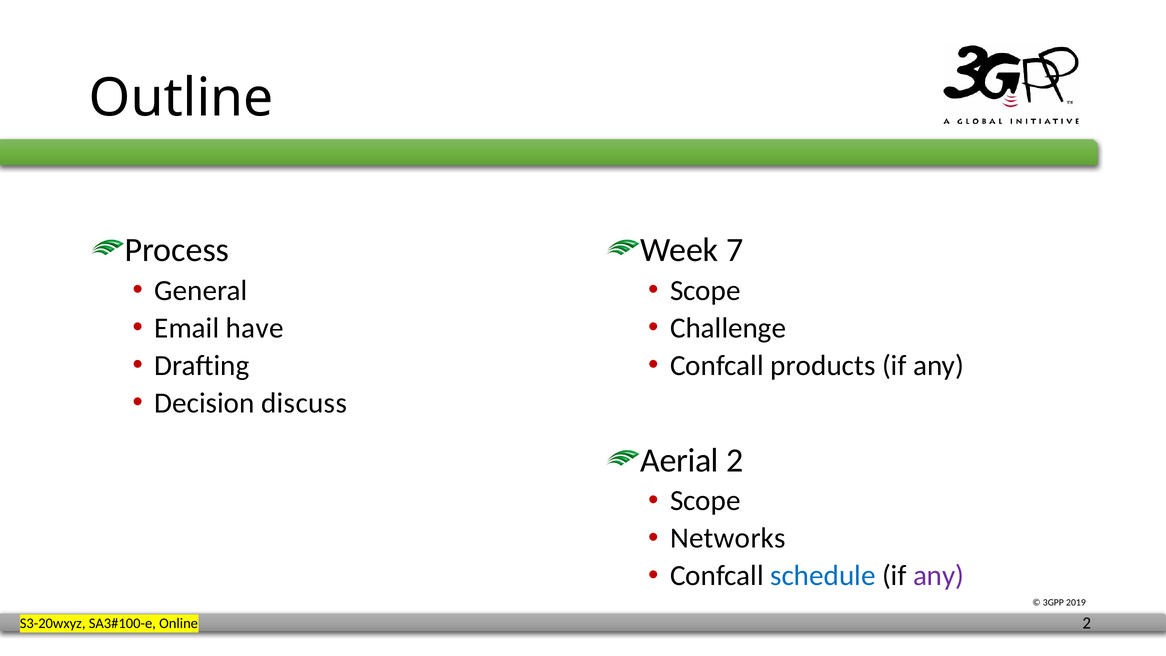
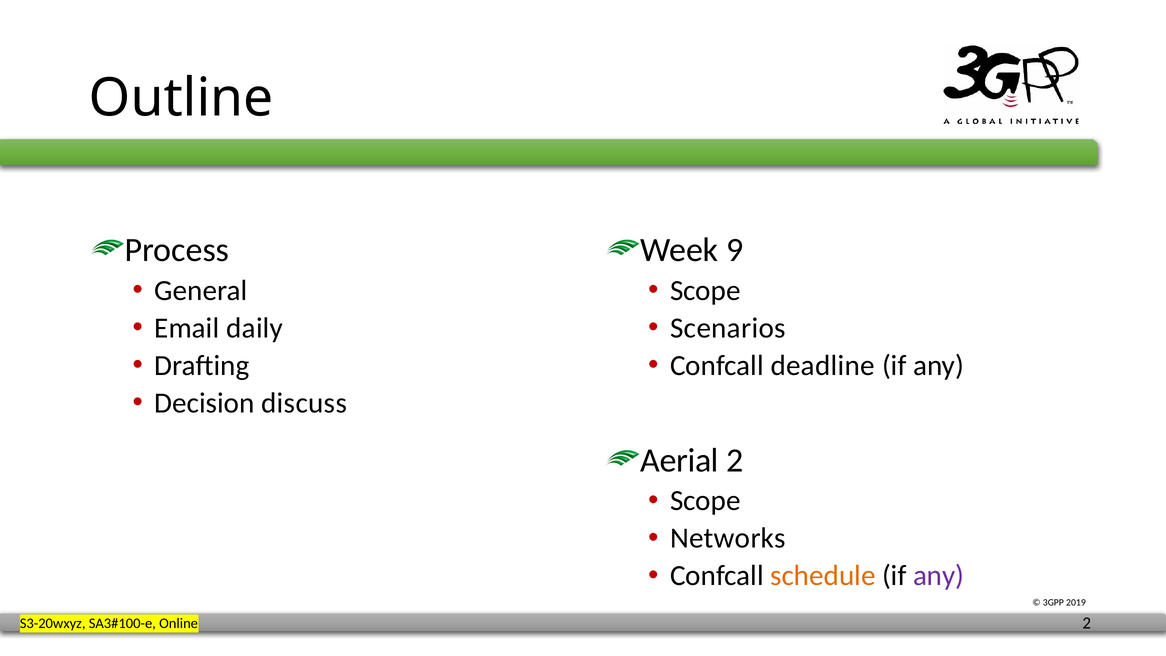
7: 7 -> 9 (735, 250)
have: have -> daily (255, 328)
Challenge: Challenge -> Scenarios (728, 328)
products: products -> deadline (823, 365)
schedule colour: blue -> orange (823, 576)
